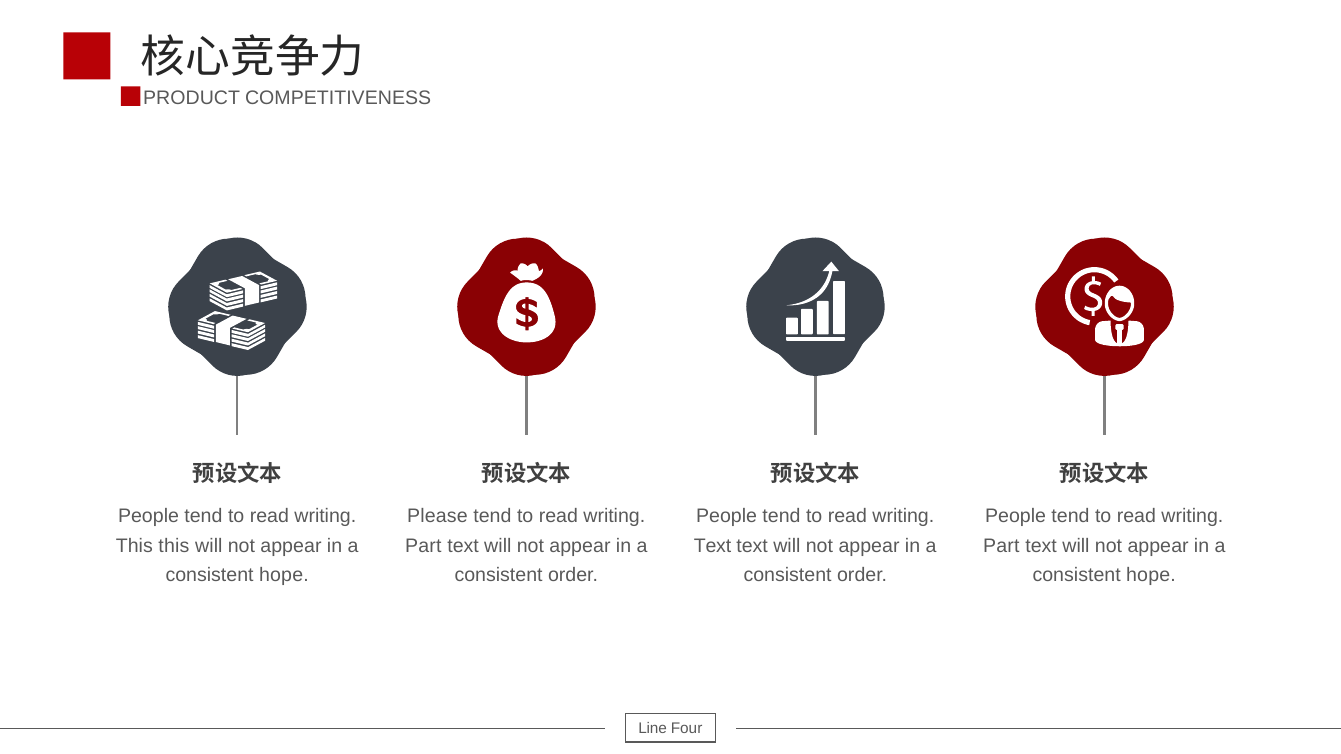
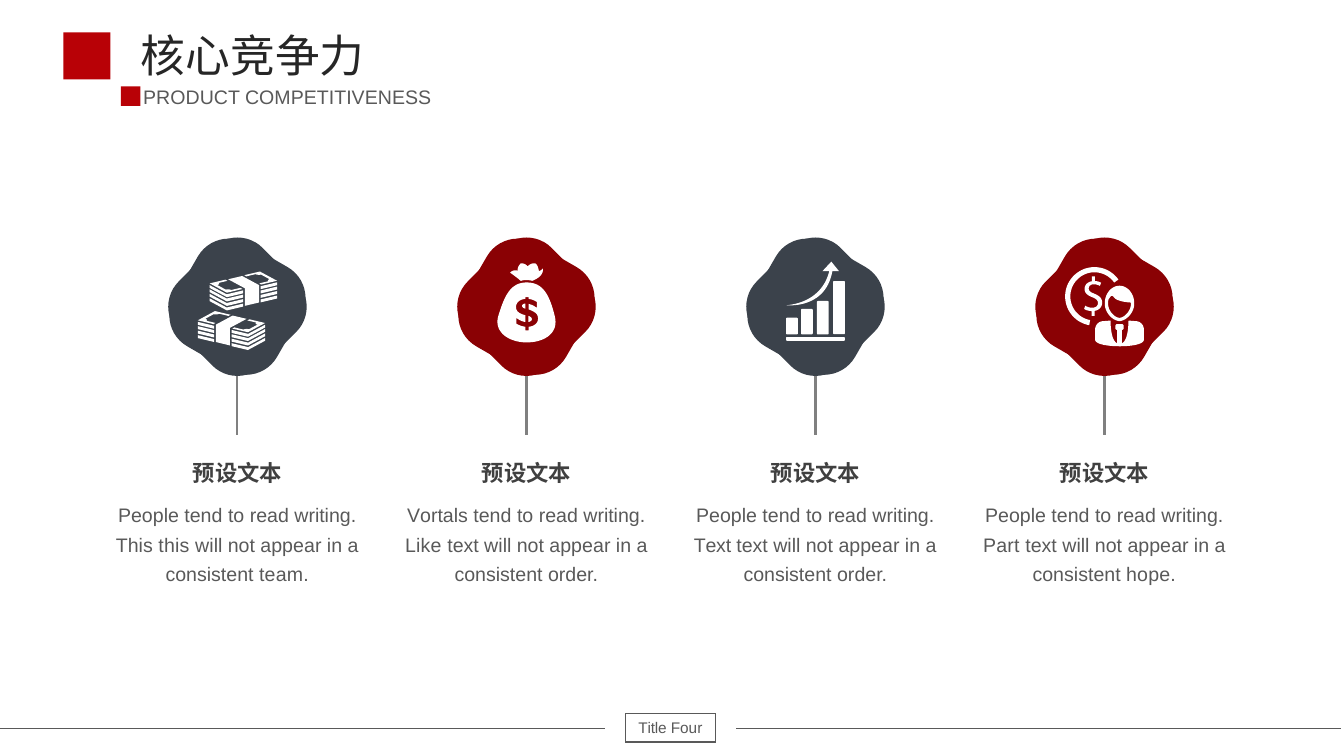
Please: Please -> Vortals (438, 517)
Part: Part -> Like (423, 546)
hope: hope -> team (284, 575)
Line: Line -> Title (653, 729)
